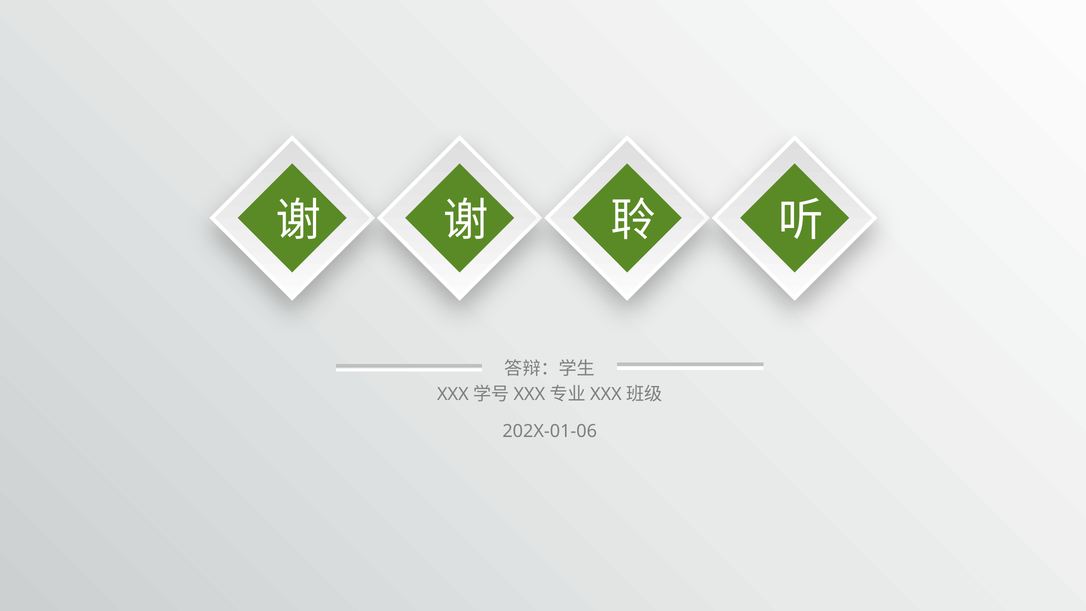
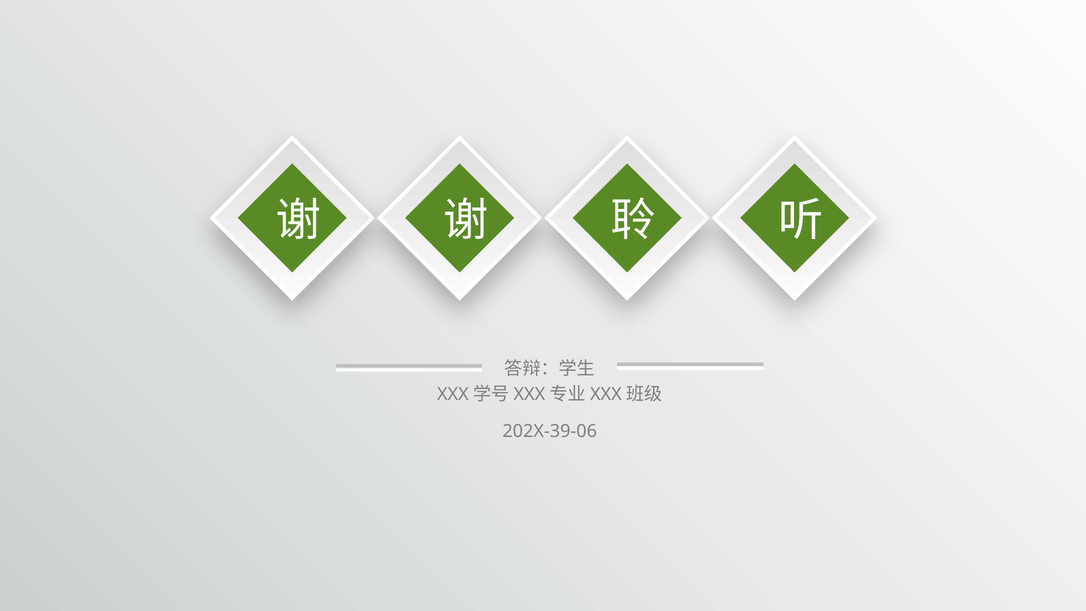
202X-01-06: 202X-01-06 -> 202X-39-06 (550, 431)
